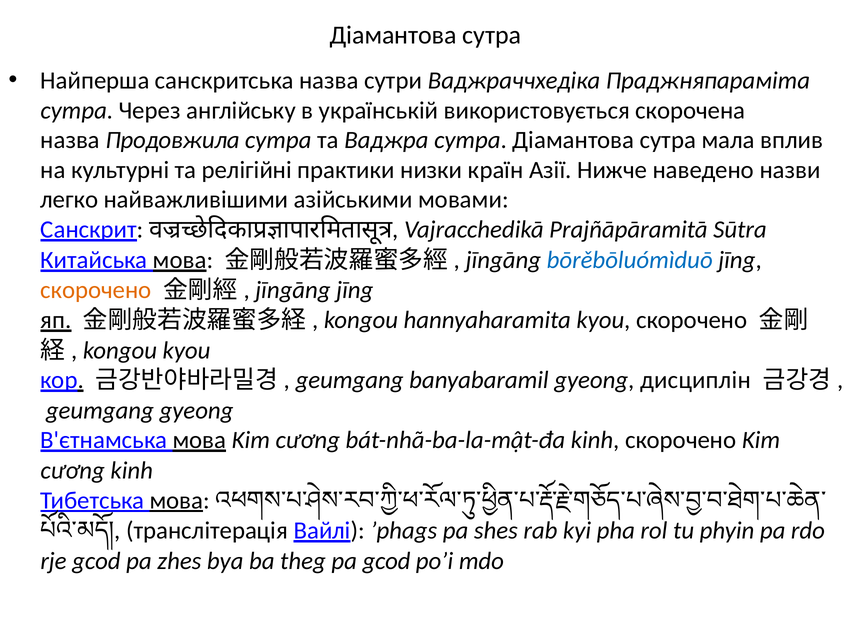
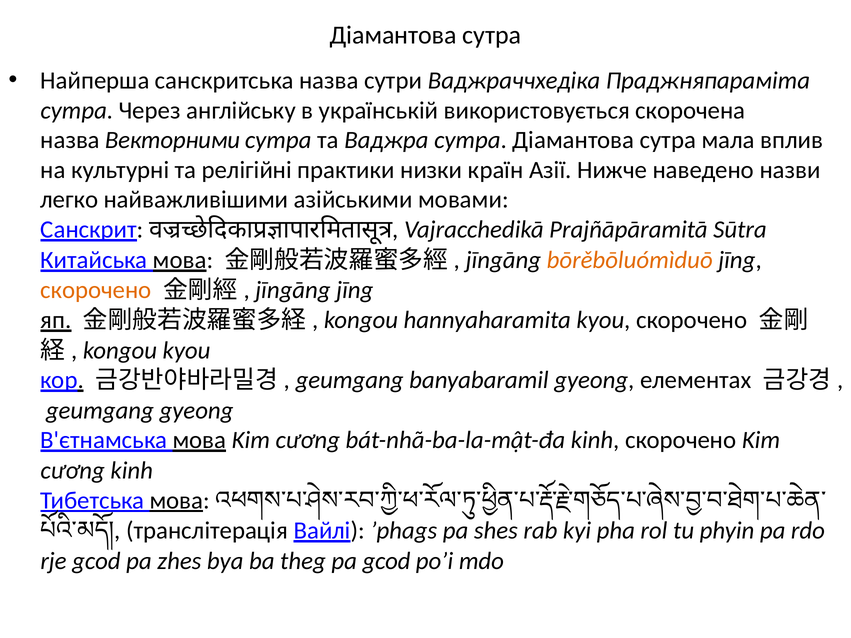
Продовжила: Продовжила -> Векторними (173, 140)
bōrěbōluómìduō colour: blue -> orange (630, 260)
дисциплін: дисциплін -> елементах (696, 380)
